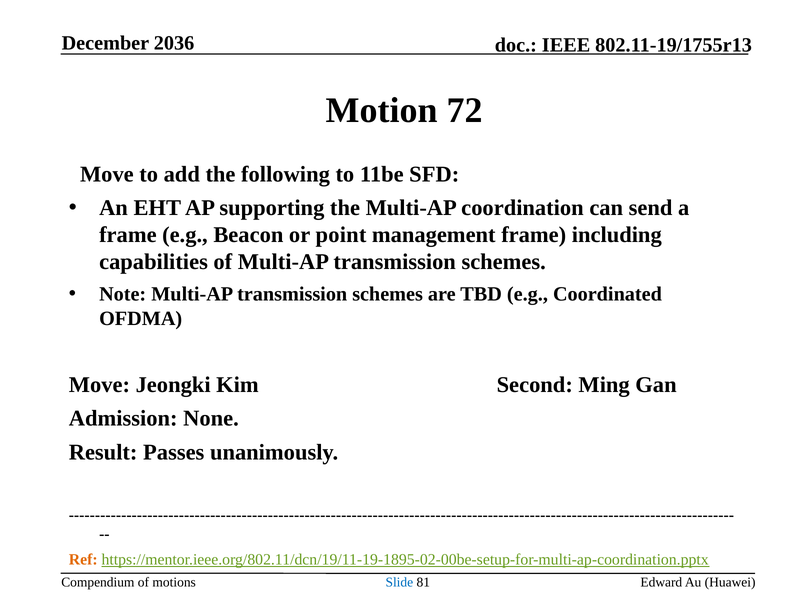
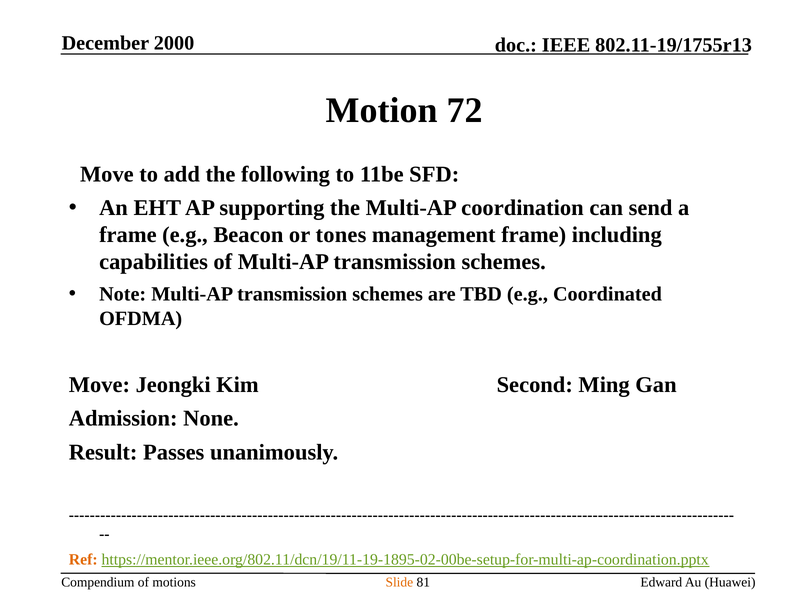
2036: 2036 -> 2000 (174, 43)
point: point -> tones (341, 235)
Slide colour: blue -> orange (399, 582)
